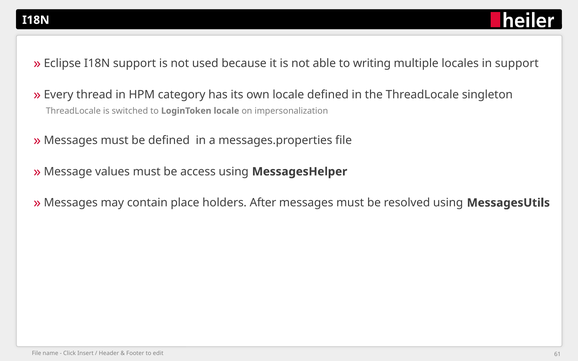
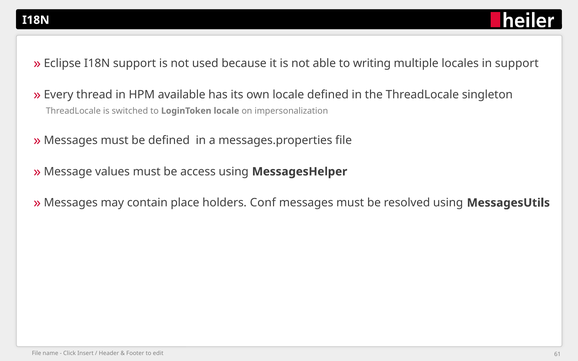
category: category -> available (182, 95)
After: After -> Conf (263, 203)
